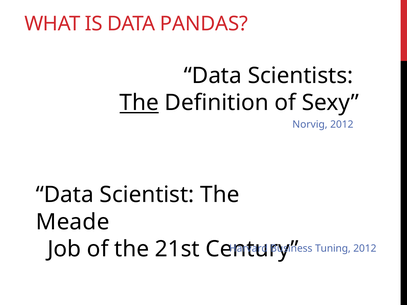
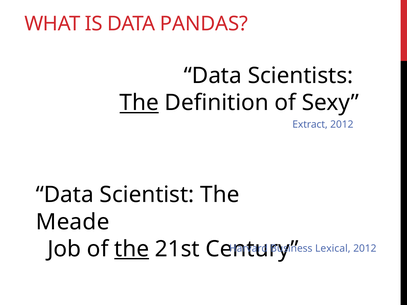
Norvig: Norvig -> Extract (310, 124)
the underline: none -> present (132, 249)
Tuning: Tuning -> Lexical (333, 249)
